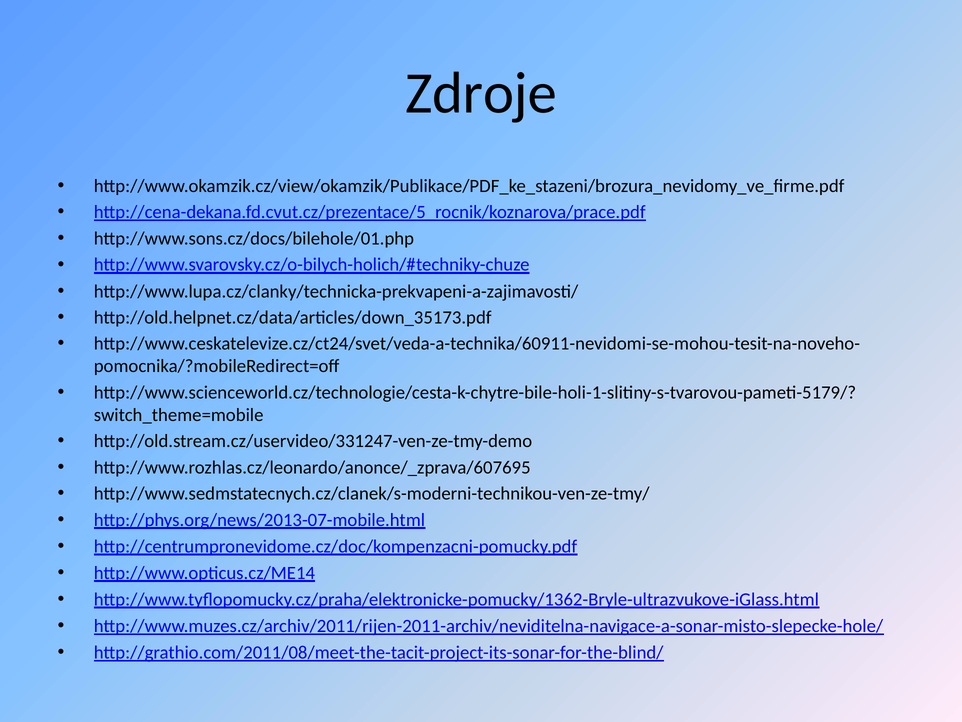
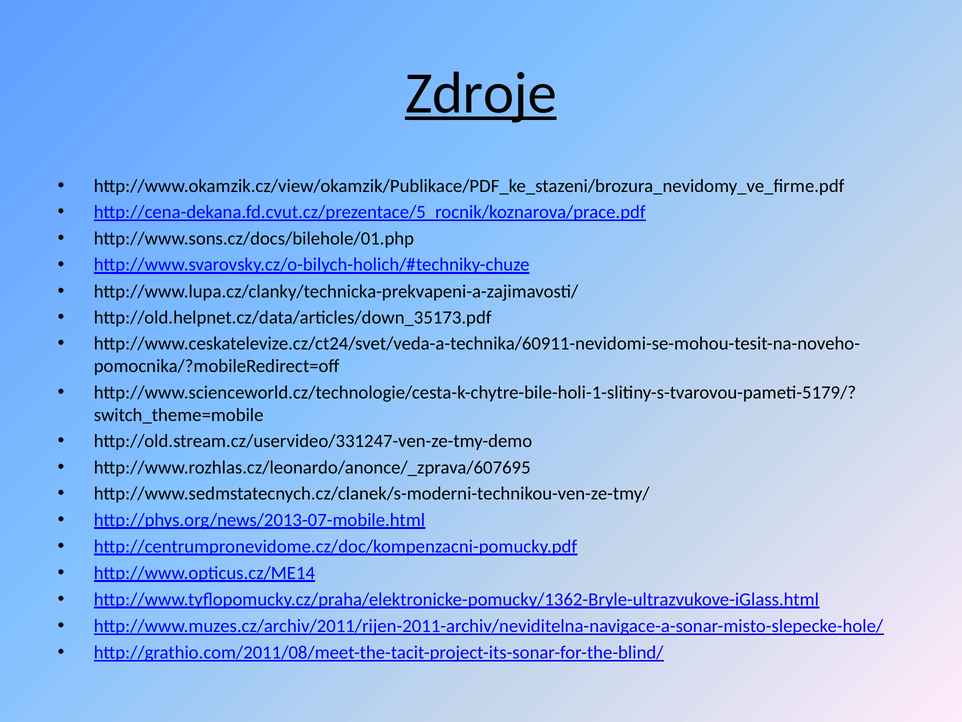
Zdroje underline: none -> present (481, 93)
